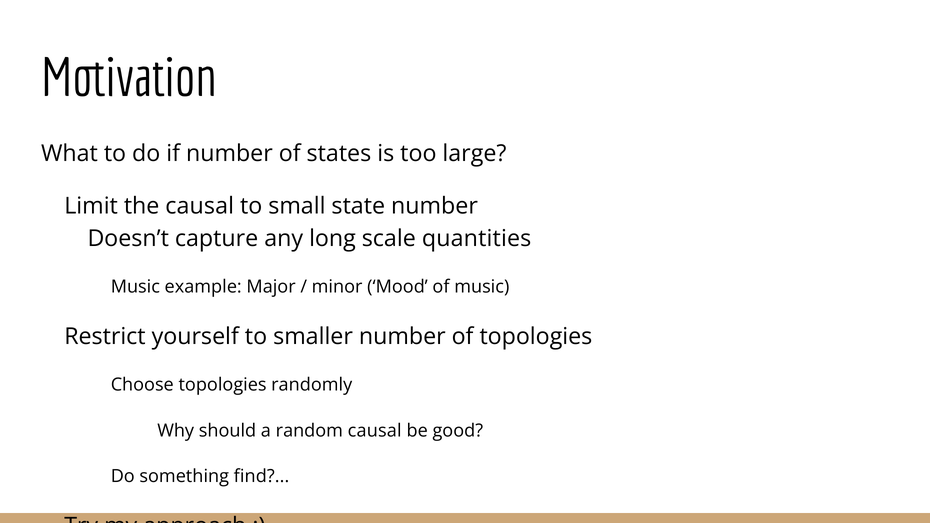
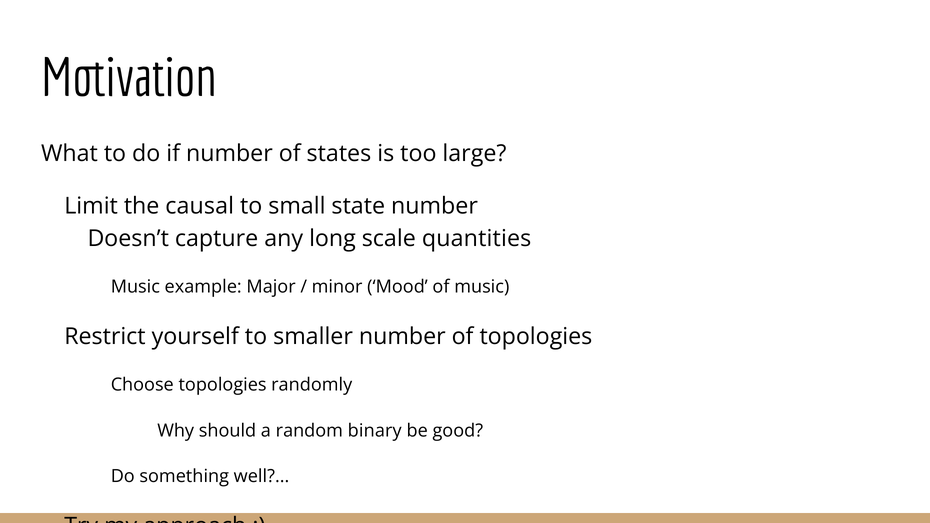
random causal: causal -> binary (375, 431)
find: find -> well (262, 476)
